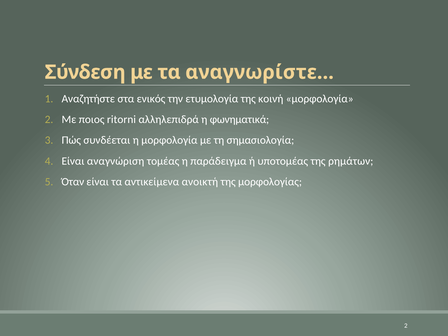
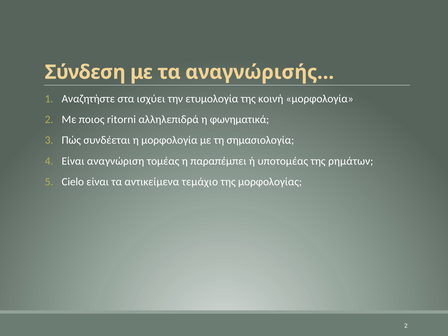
αναγνωρίστε…: αναγνωρίστε… -> αναγνώρισής… (260, 72)
ενικός: ενικός -> ισχύει (151, 99)
παράδειγμα: παράδειγμα -> παραπέμπει (218, 161)
Όταν: Όταν -> Cielo (73, 182)
ανοικτή: ανοικτή -> τεμάχιο (200, 182)
